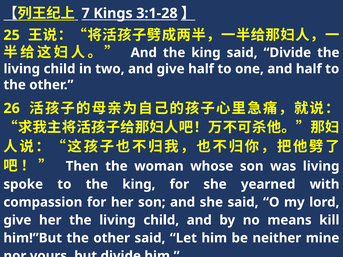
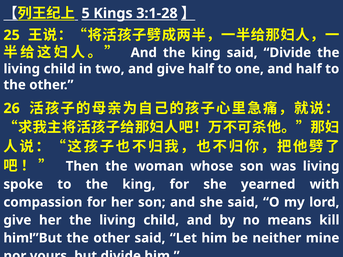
7: 7 -> 5 (86, 13)
